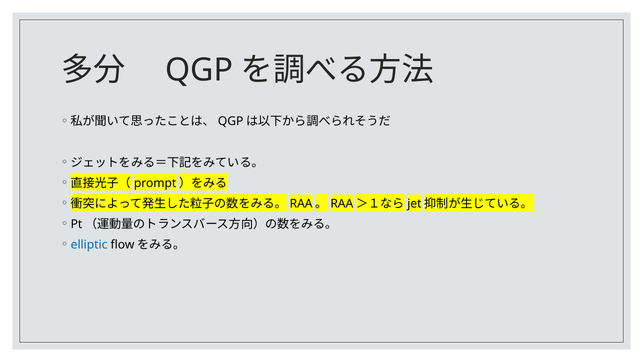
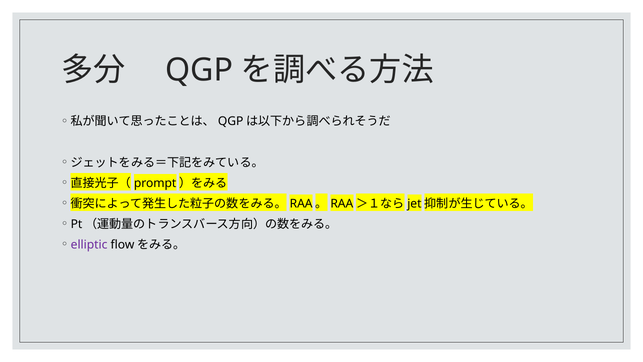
elliptic colour: blue -> purple (89, 244)
